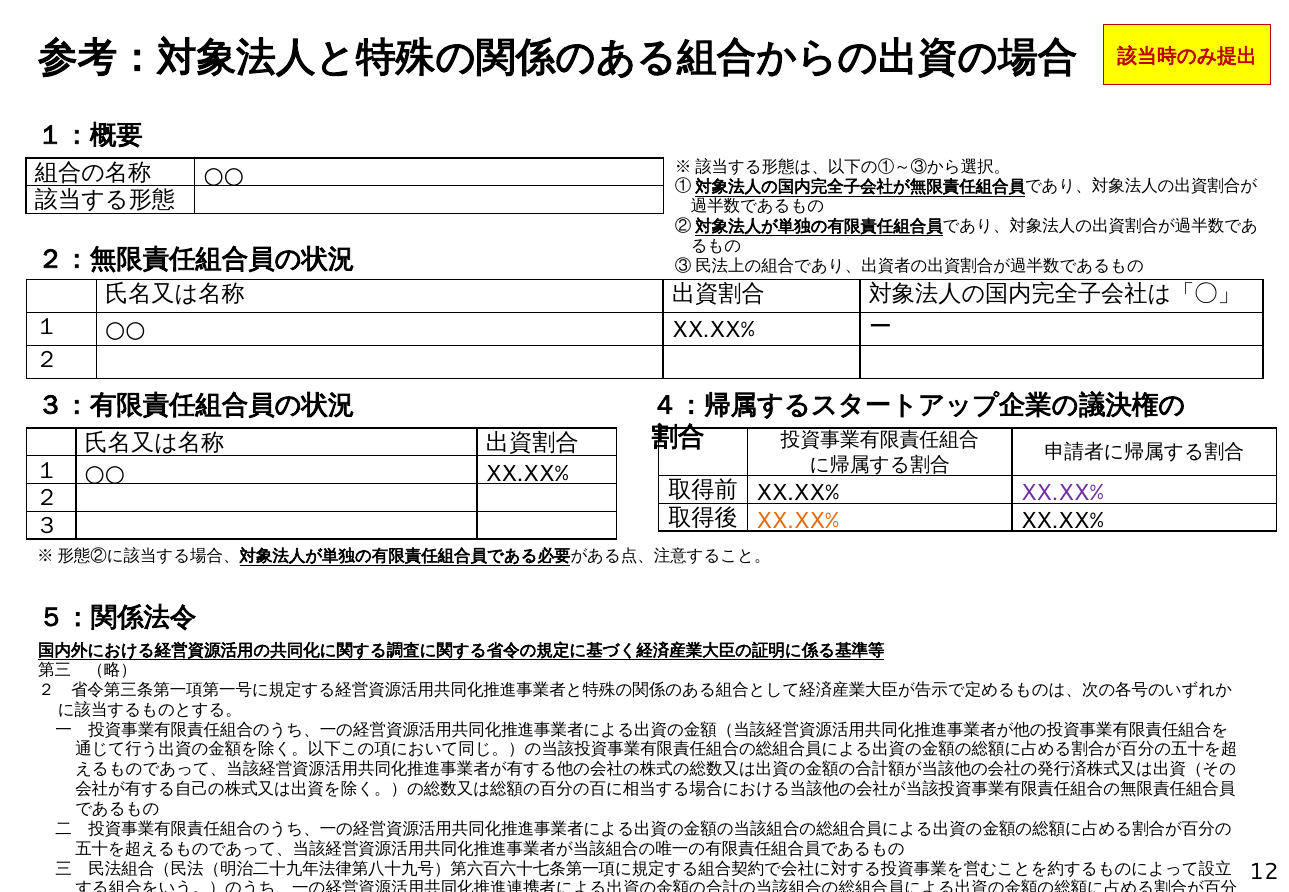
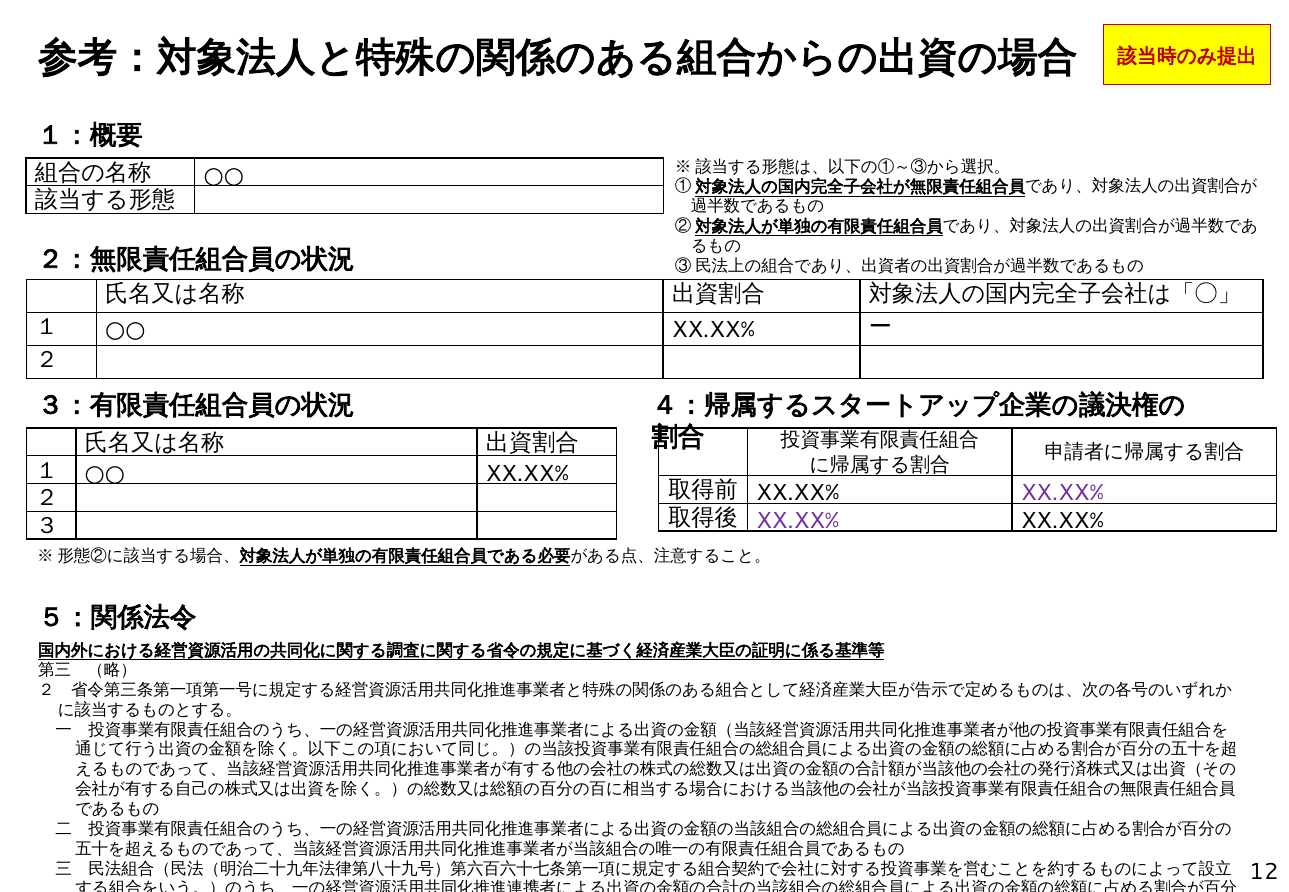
XX.XX% colour: orange -> purple (798, 521)
